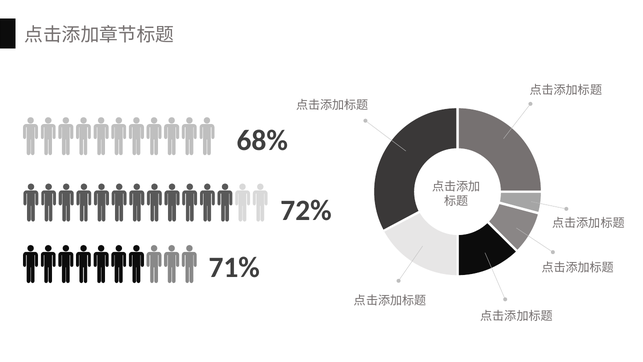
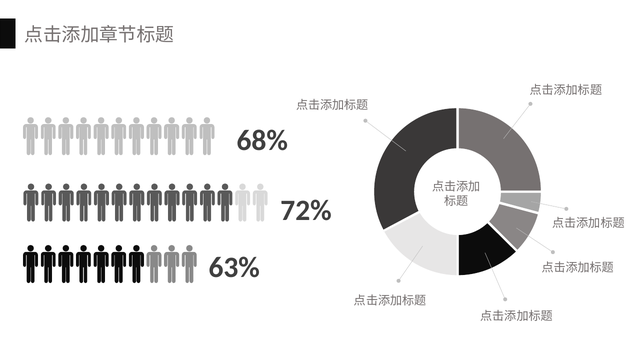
71%: 71% -> 63% (234, 267)
